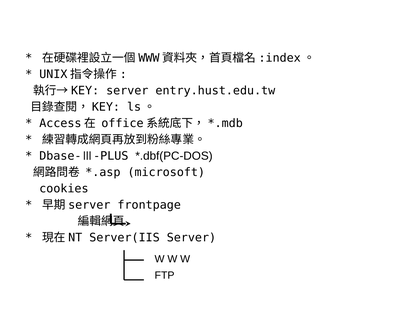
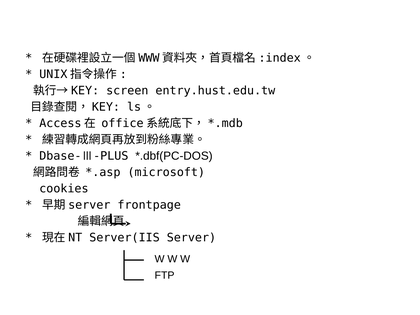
server: server -> screen (127, 91)
